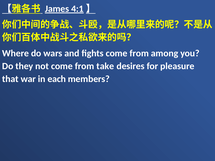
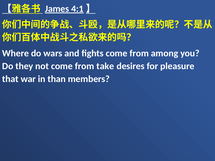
each: each -> than (57, 79)
